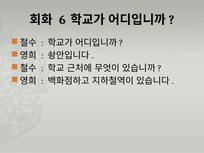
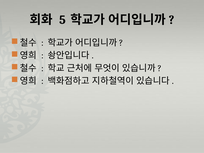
6: 6 -> 5 (62, 20)
